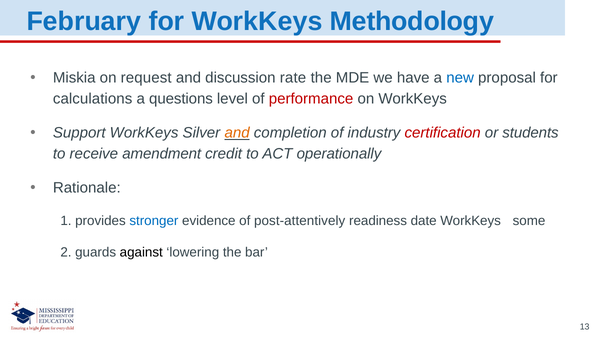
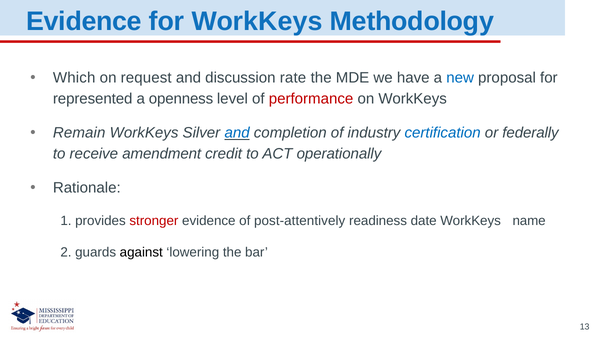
February: February -> Evidence (84, 21)
Miskia: Miskia -> Which (74, 78)
calculations: calculations -> represented (93, 99)
questions: questions -> openness (181, 99)
Support: Support -> Remain (79, 133)
and colour: orange -> blue (237, 133)
certification colour: red -> blue (443, 133)
students: students -> federally (530, 133)
stronger colour: blue -> red (154, 221)
some: some -> name (529, 221)
